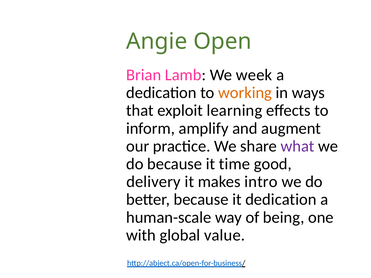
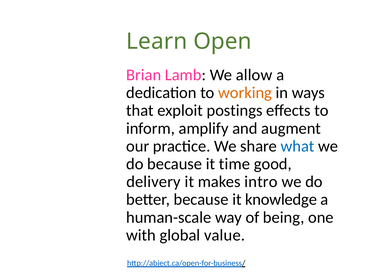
Angie: Angie -> Learn (157, 42)
week: week -> allow (254, 75)
learning: learning -> postings (235, 111)
what colour: purple -> blue (298, 146)
it dedication: dedication -> knowledge (281, 200)
